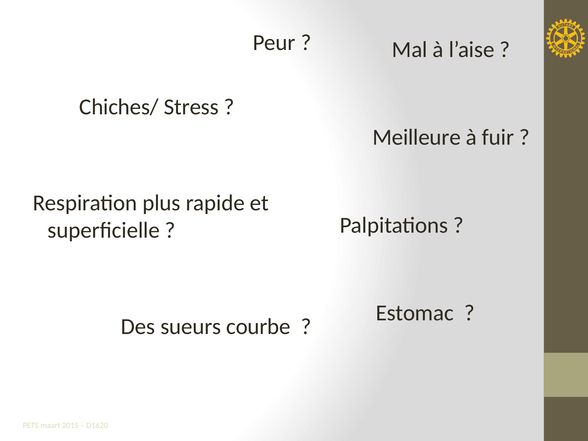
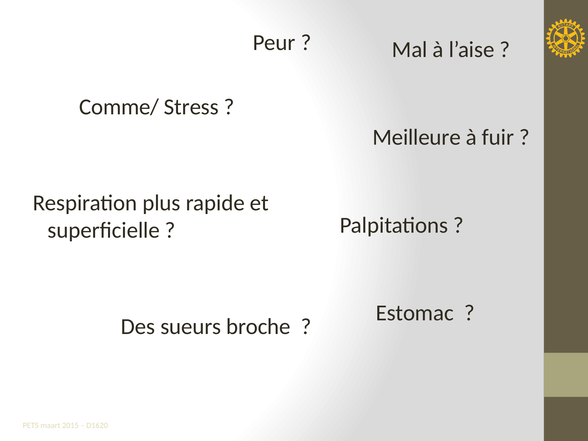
Chiches/: Chiches/ -> Comme/ (119, 107)
courbe: courbe -> broche (258, 327)
